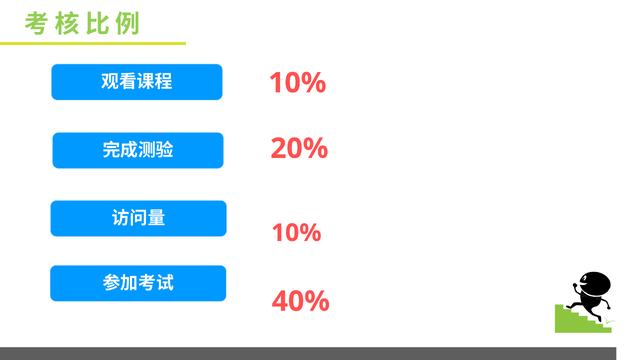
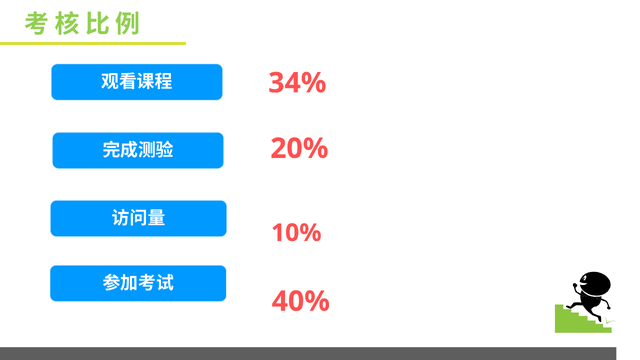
10%: 10% -> 34% (297, 83)
